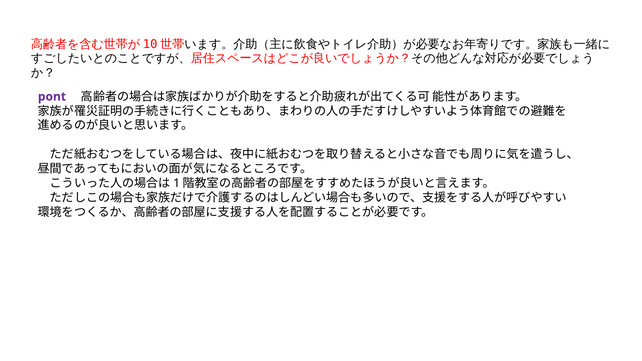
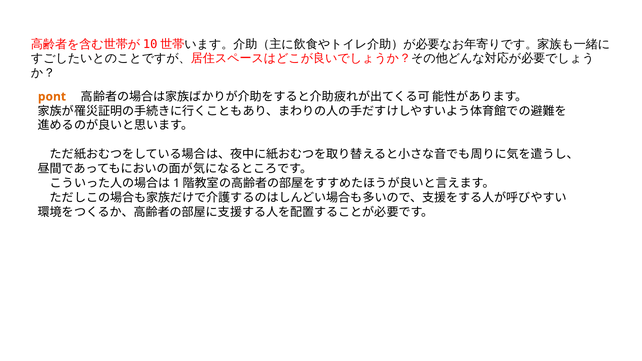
pont colour: purple -> orange (52, 97)
